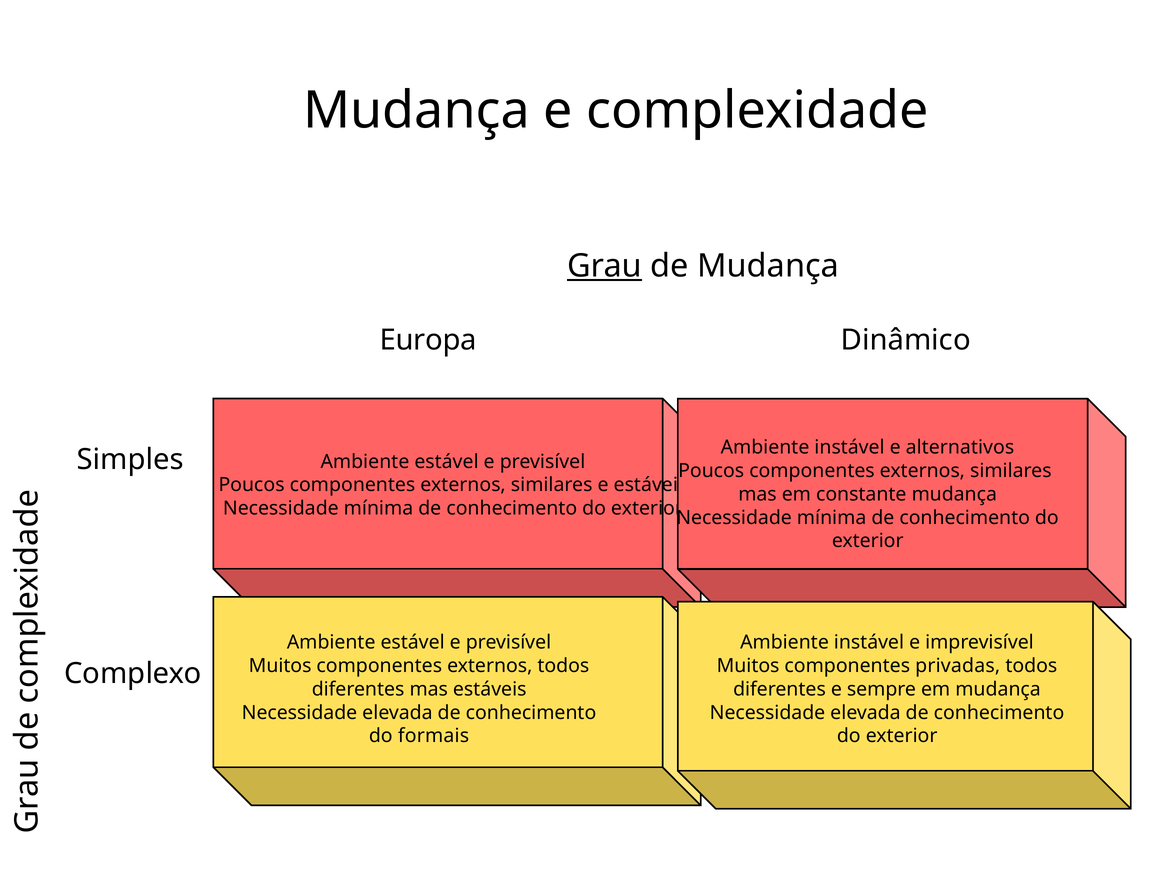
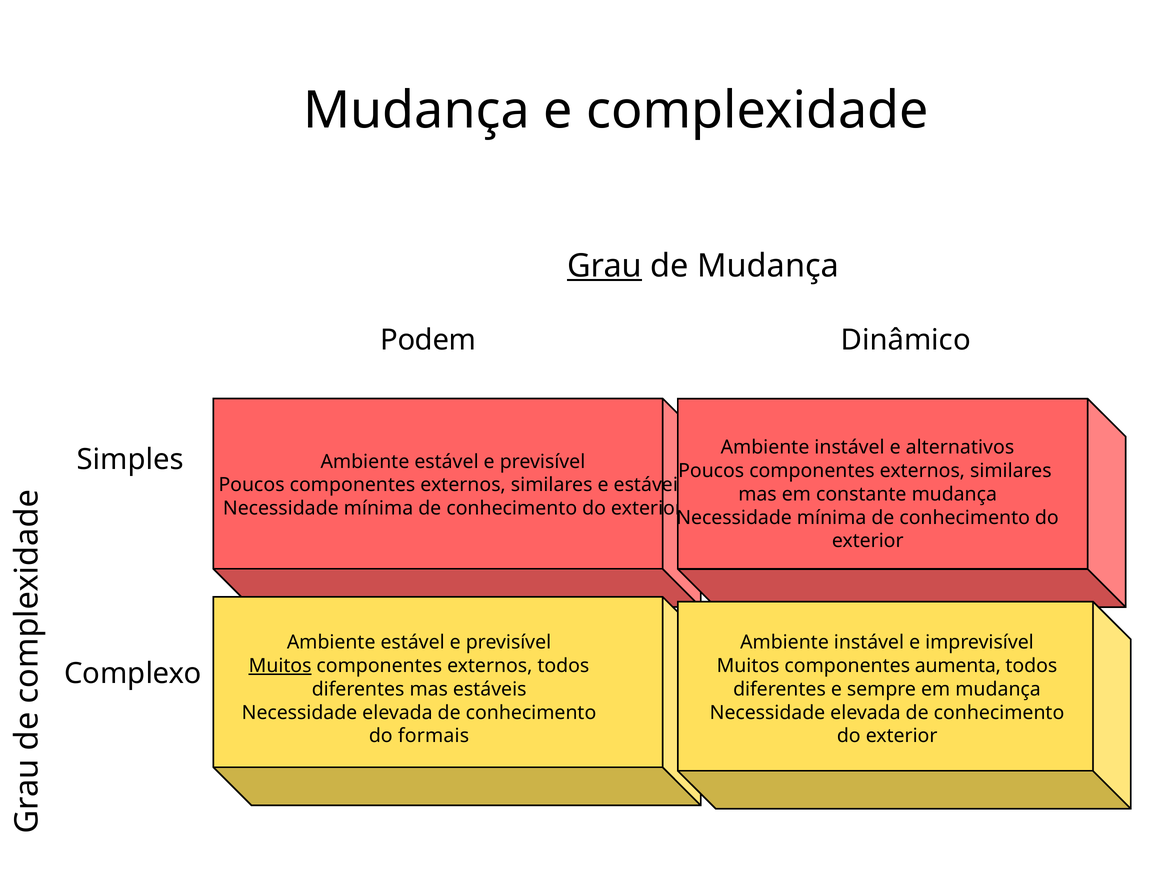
Europa: Europa -> Podem (428, 340)
Muitos underline: none -> present (280, 666)
privadas: privadas -> aumenta (958, 666)
